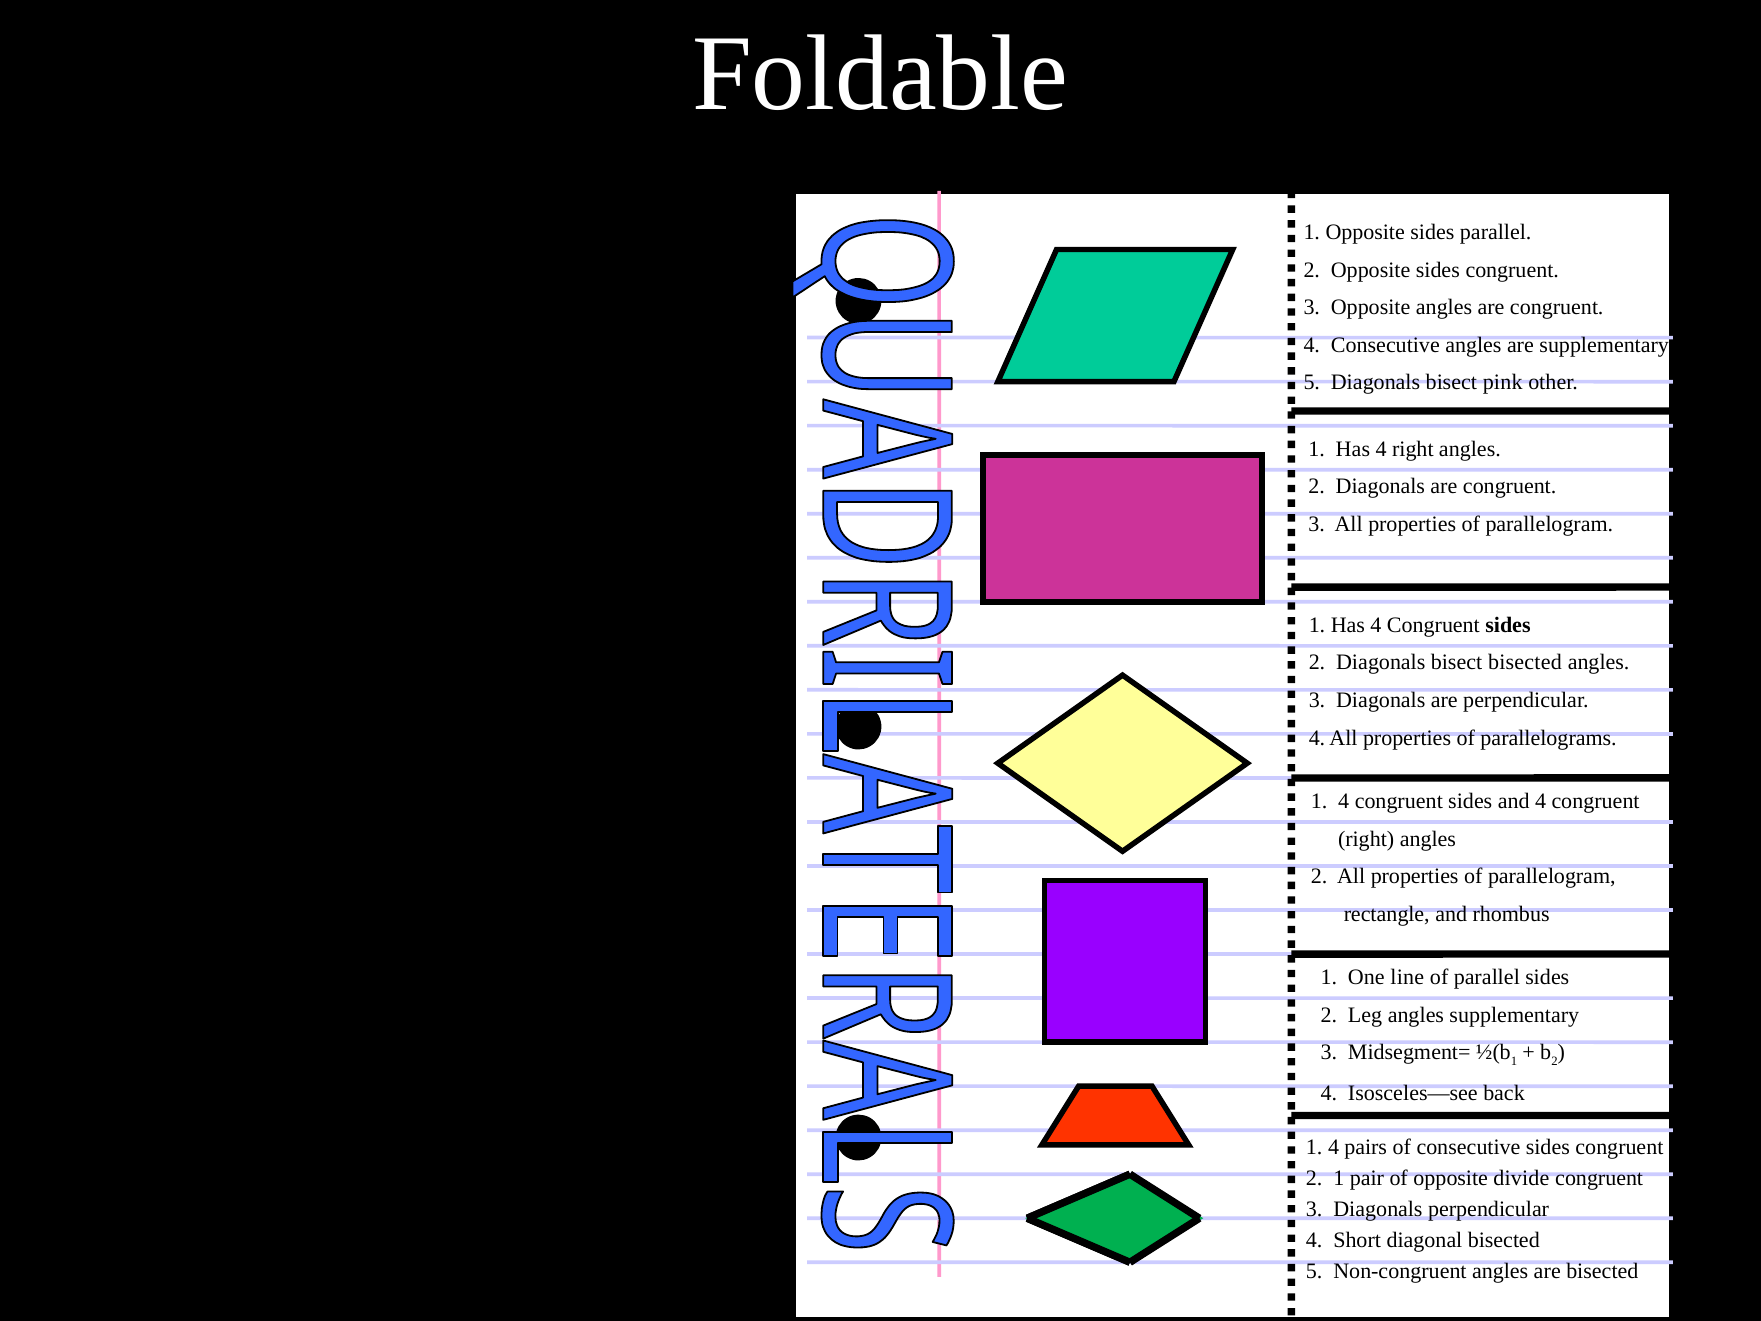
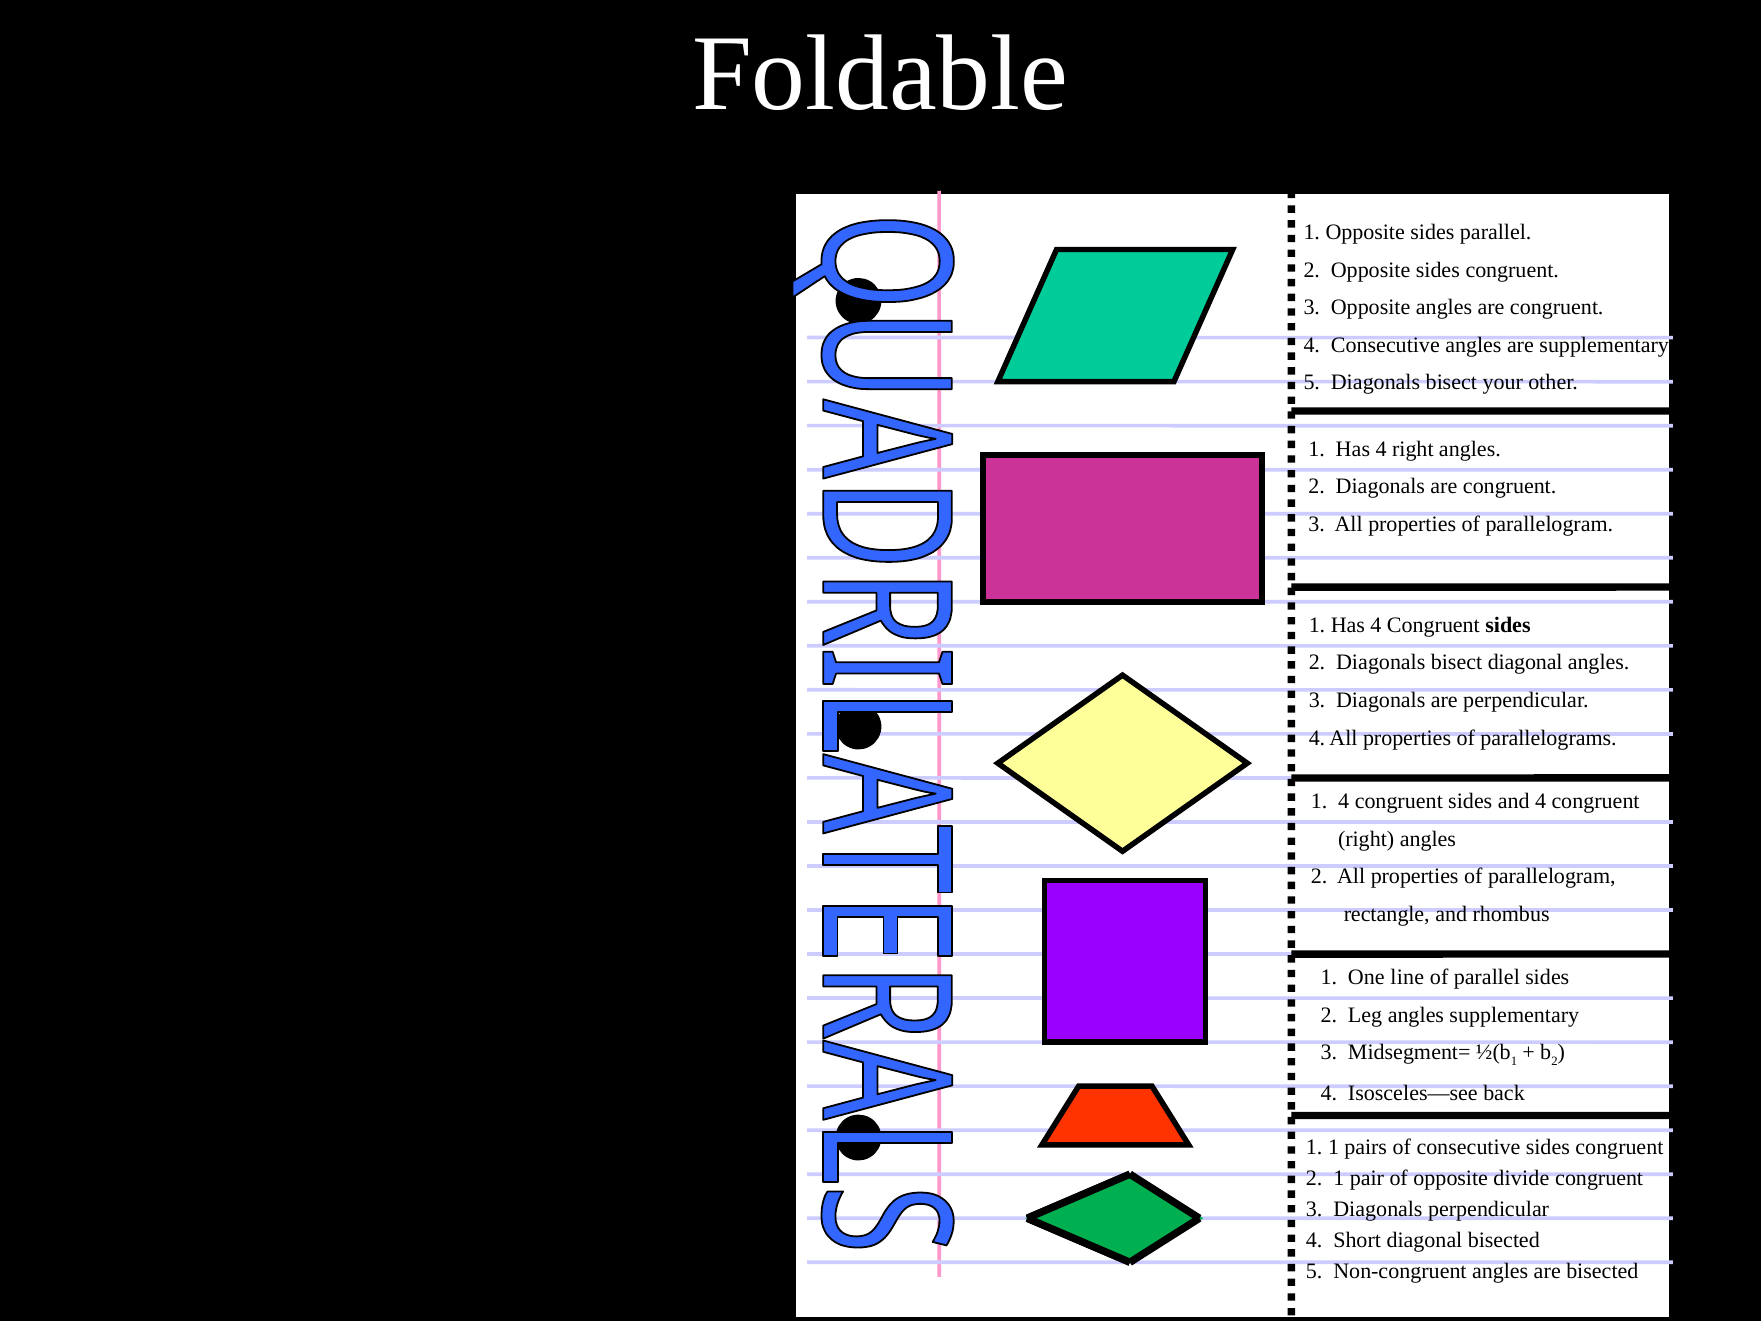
pink: pink -> your (1503, 383)
bisect bisected: bisected -> diagonal (1525, 663)
4: 4 -> 1 (1334, 1147)
